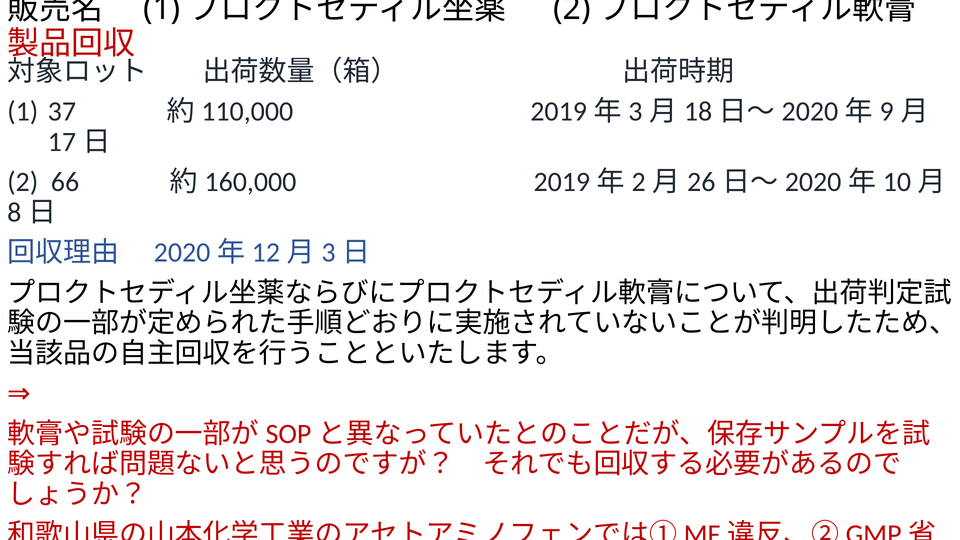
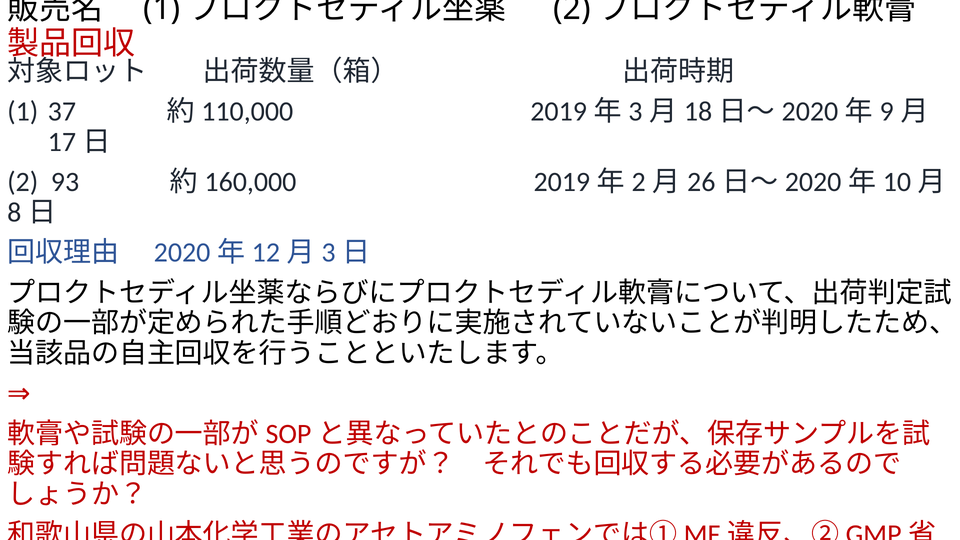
66: 66 -> 93 (65, 182)
